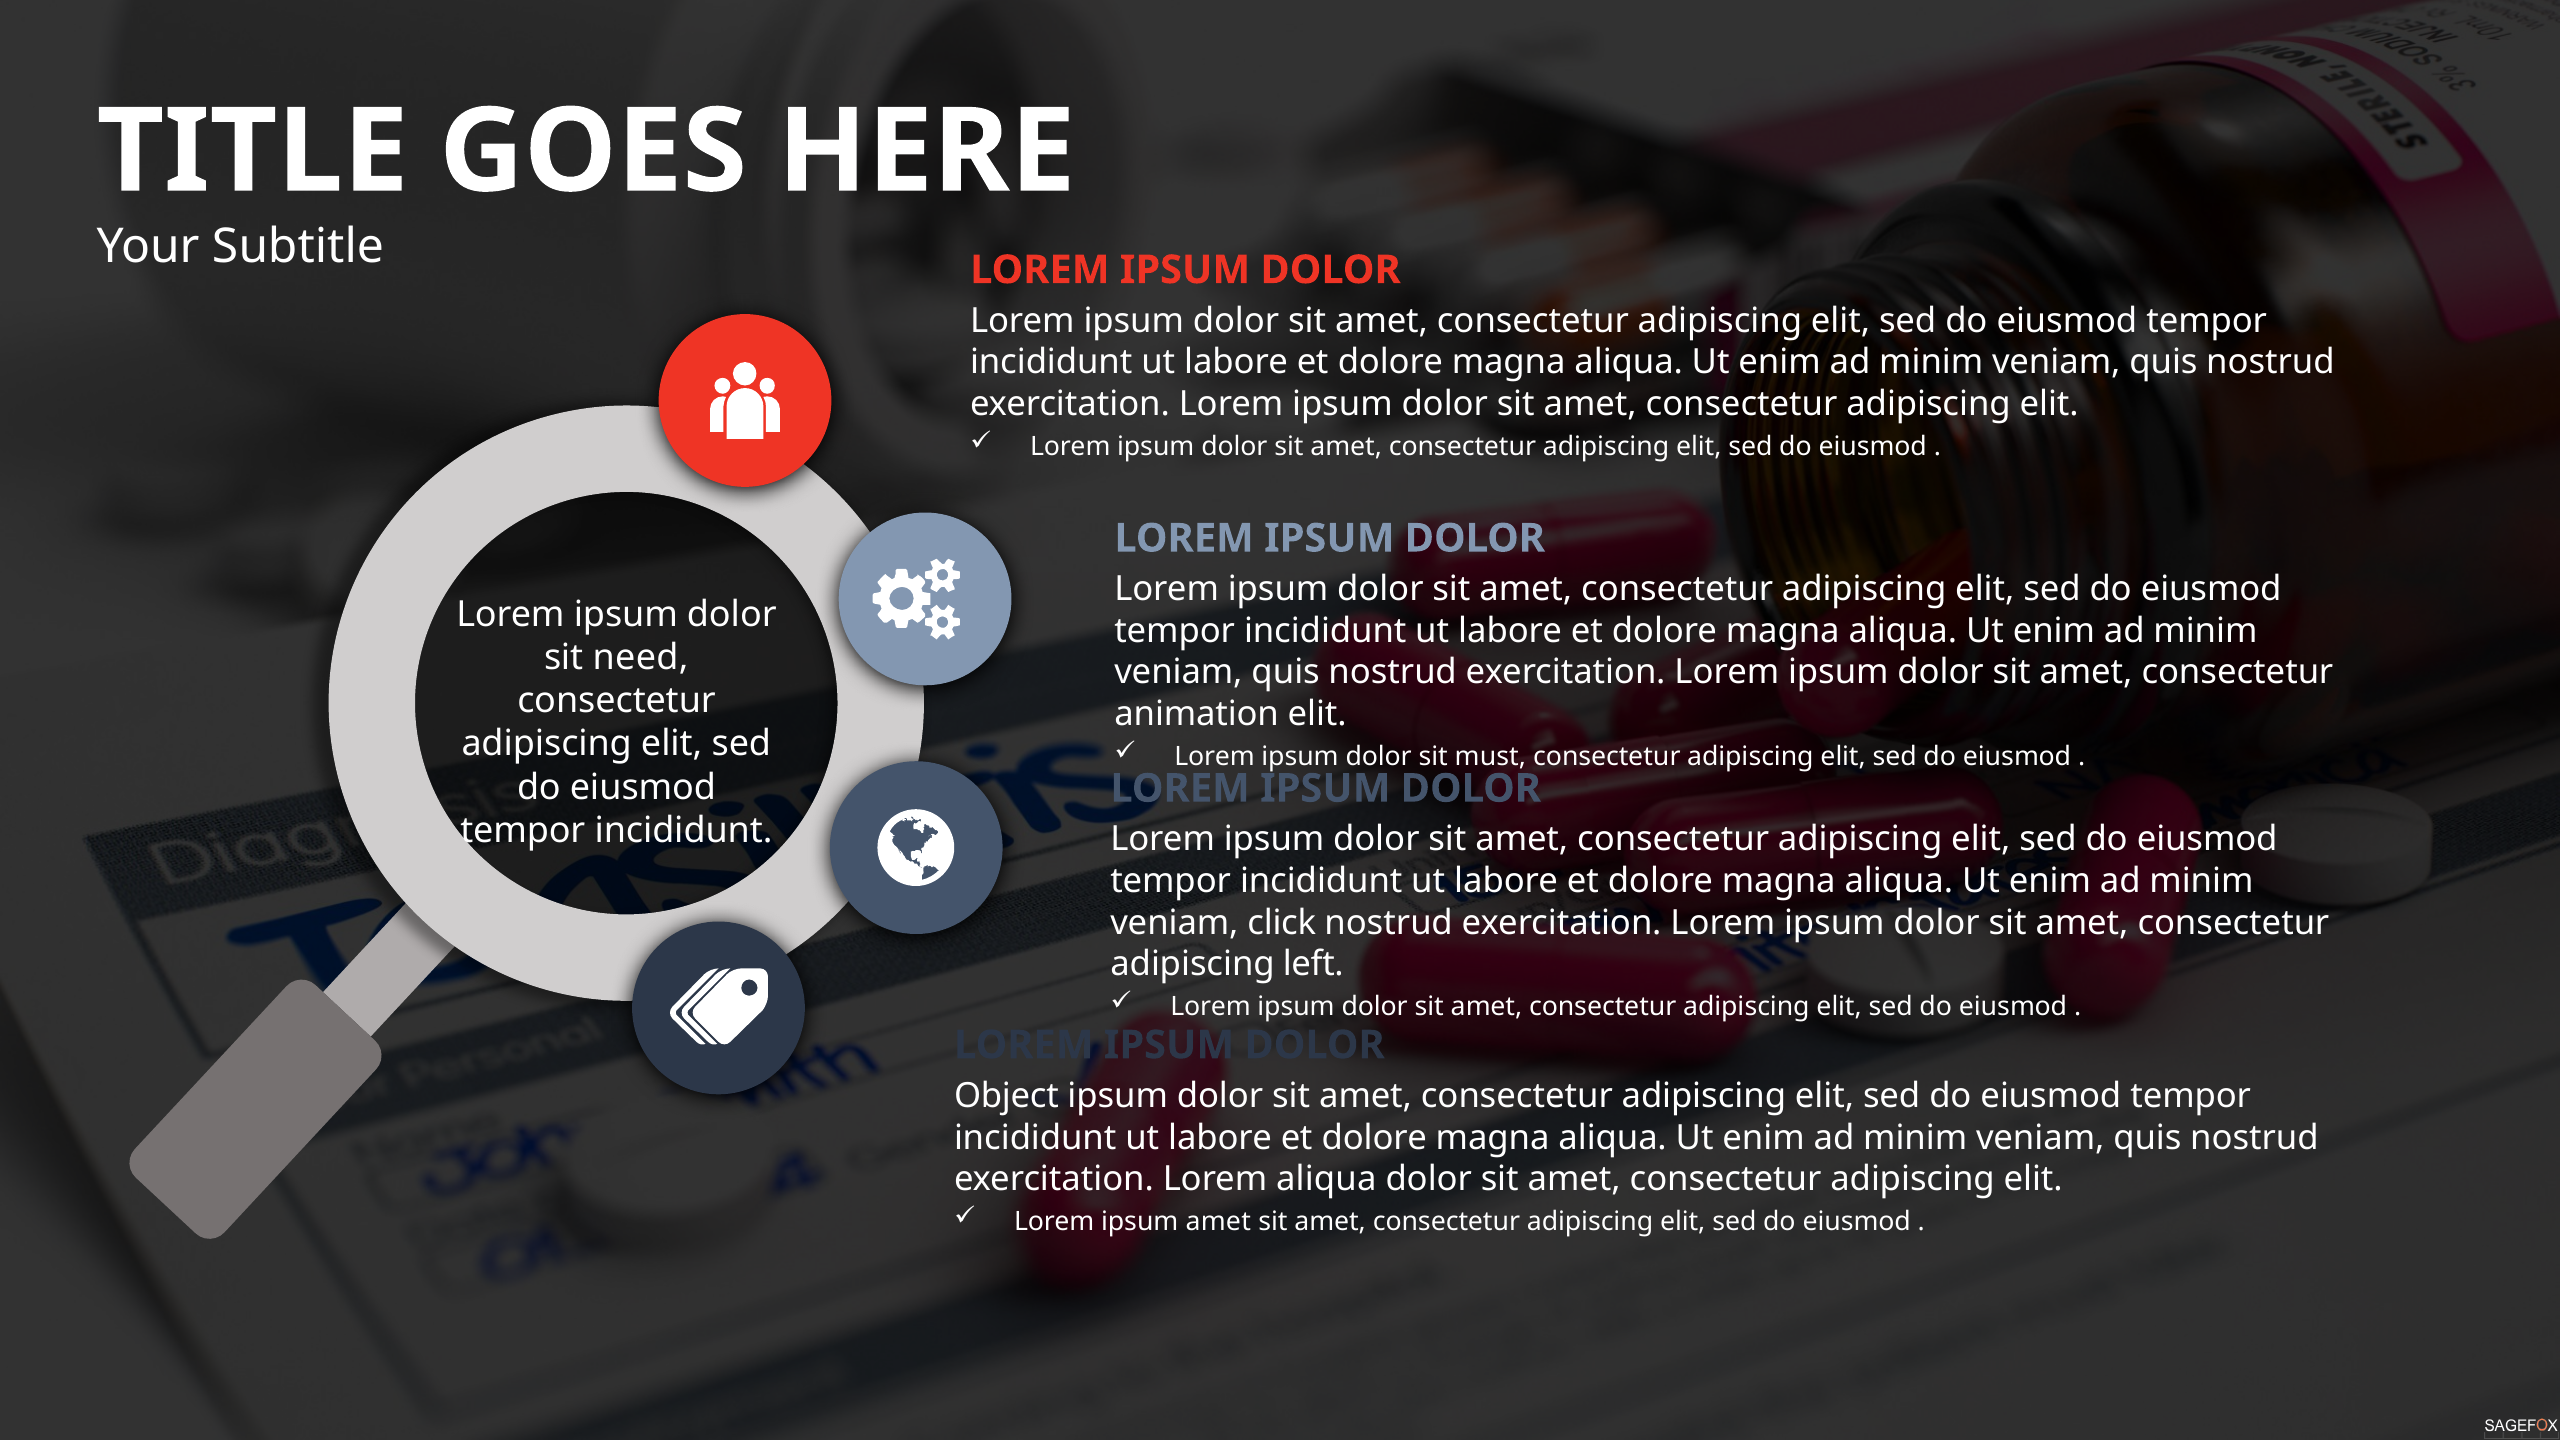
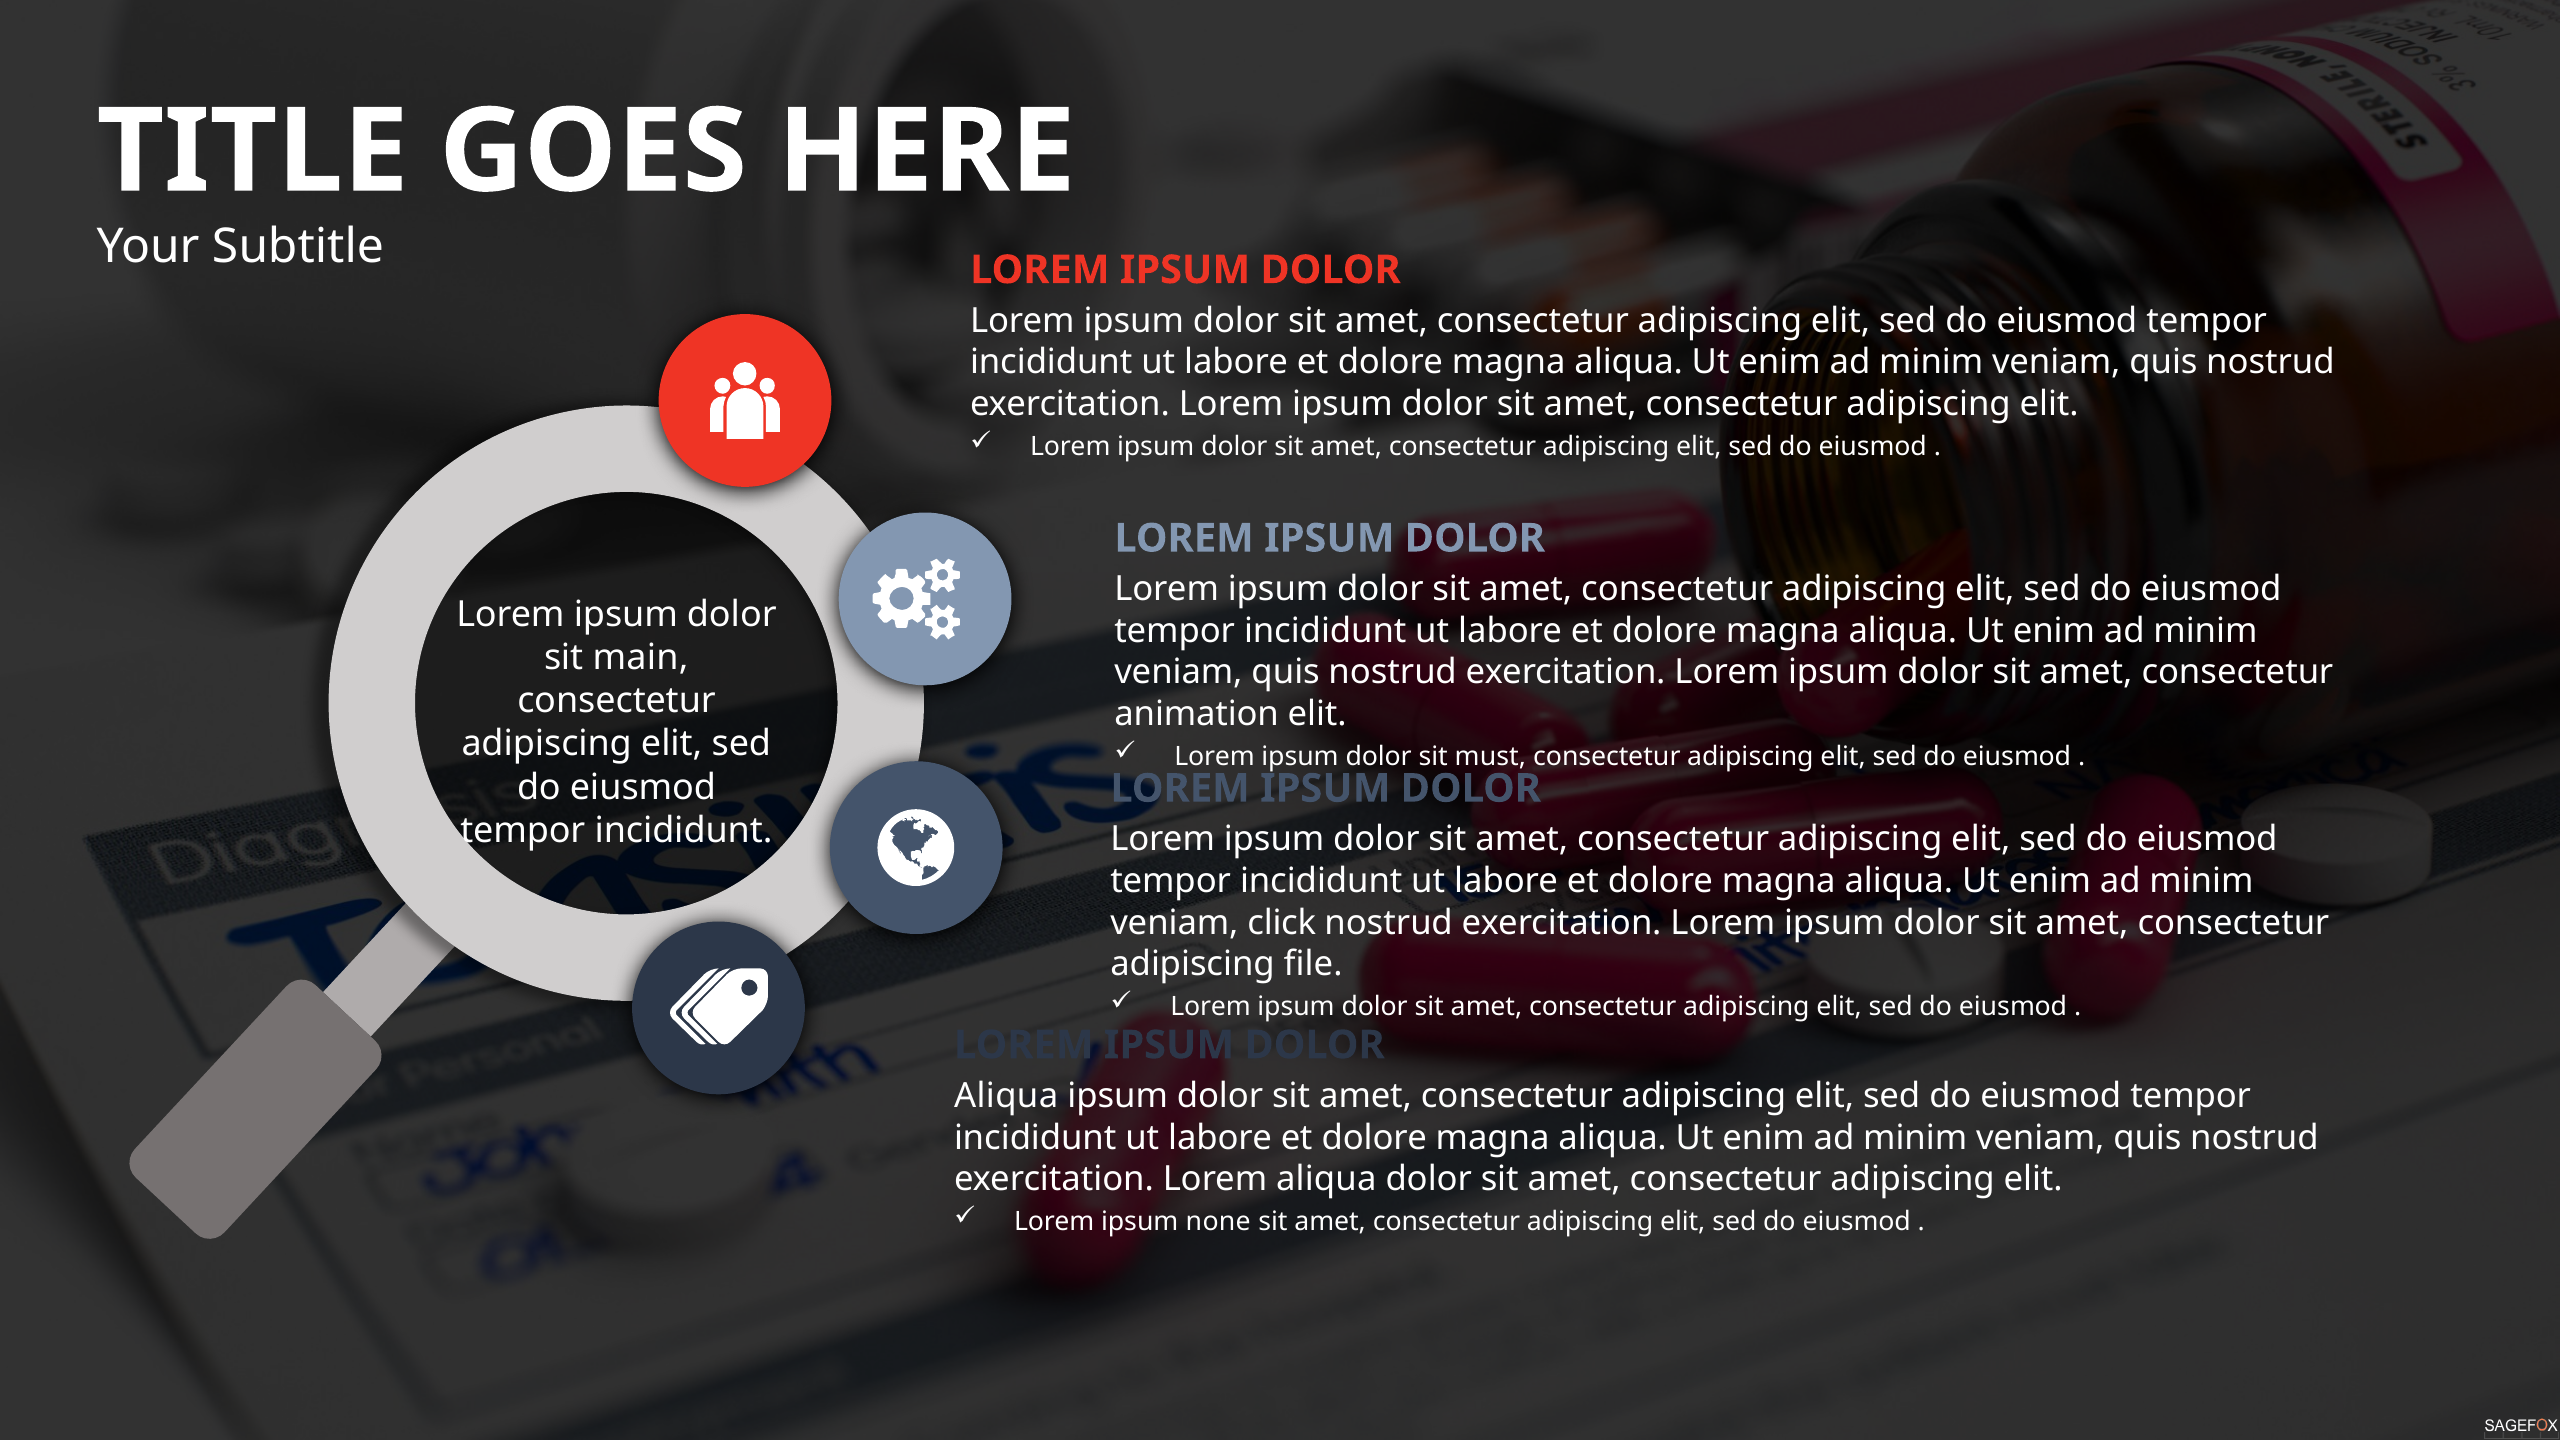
need: need -> main (641, 658)
left: left -> file (1313, 964)
Object: Object -> Aliqua (1006, 1096)
ipsum amet: amet -> none (1218, 1222)
